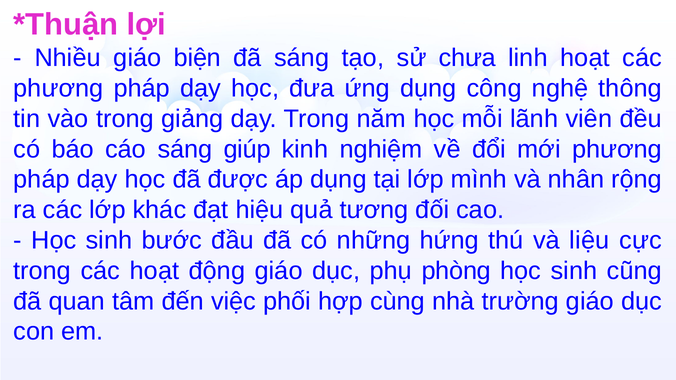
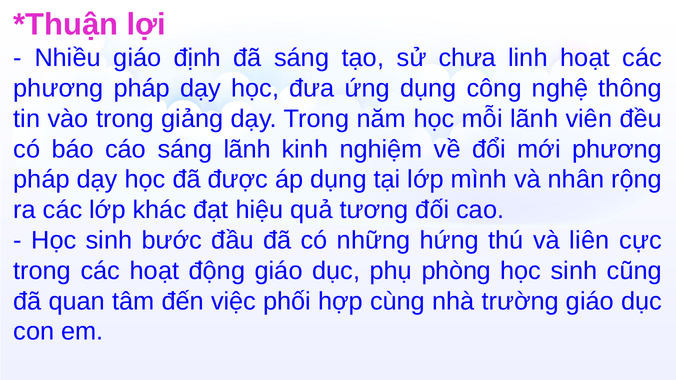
biện: biện -> định (197, 58)
sáng giúp: giúp -> lãnh (247, 149)
liệu: liệu -> liên (589, 241)
